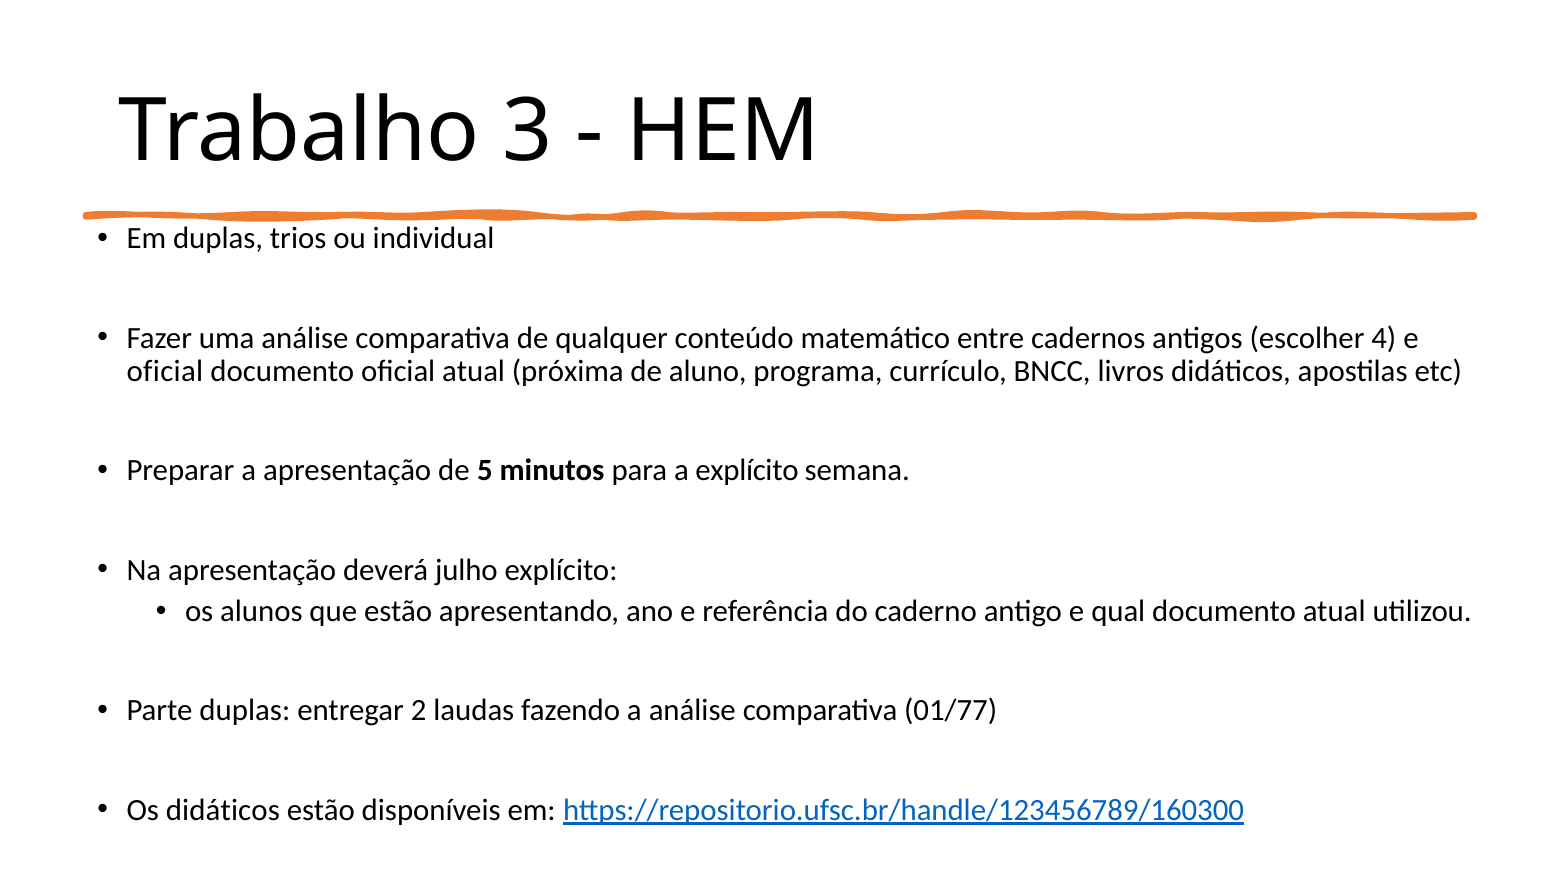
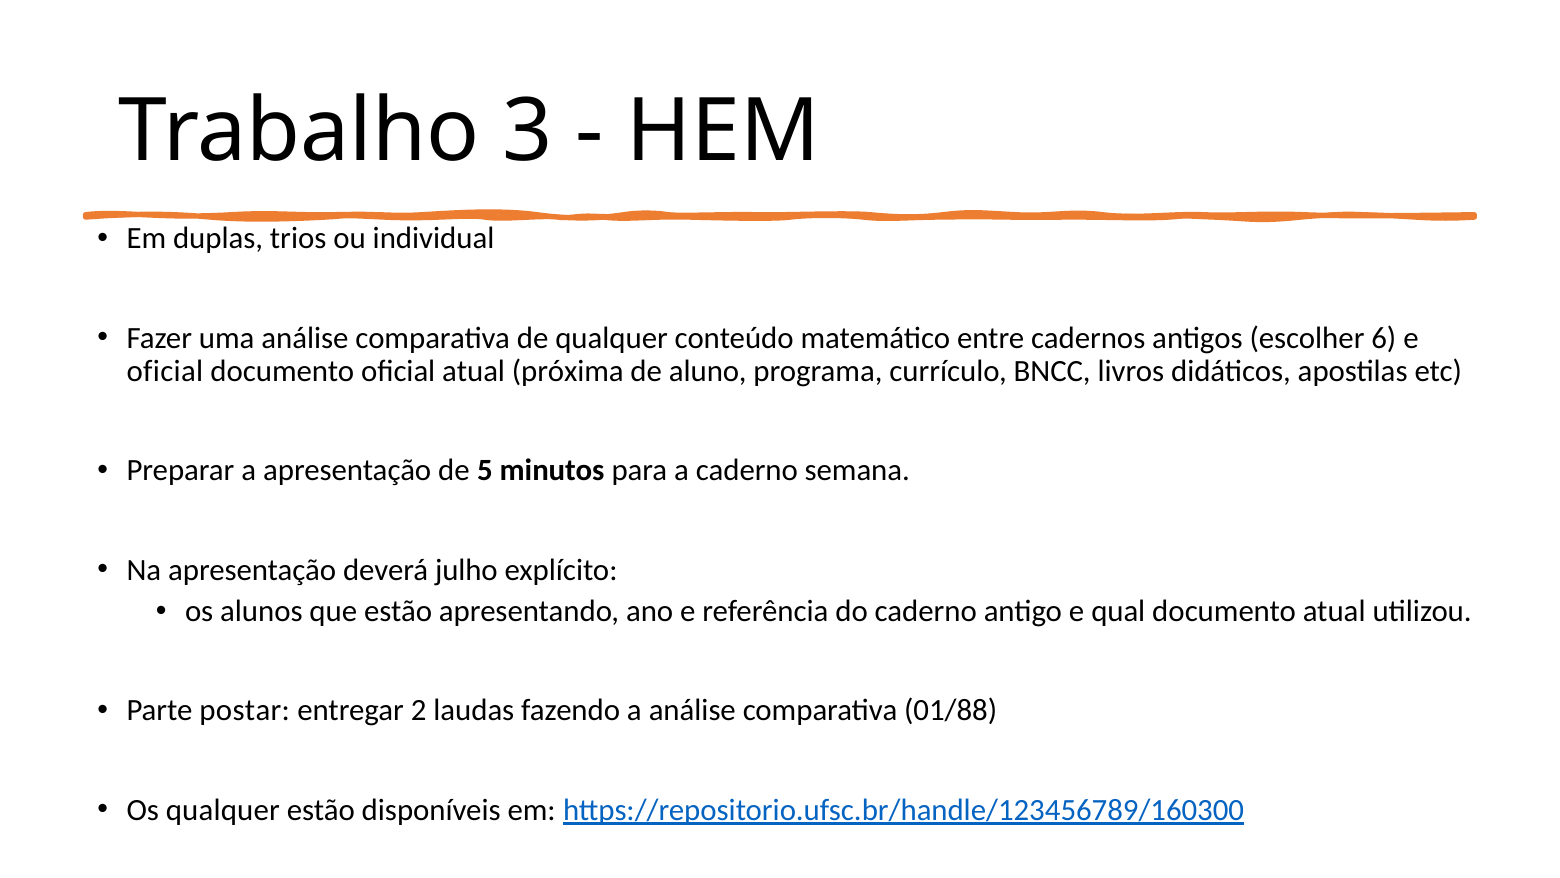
4: 4 -> 6 (1384, 338)
a explícito: explícito -> caderno (747, 470)
Parte duplas: duplas -> postar (245, 710)
01/77: 01/77 -> 01/88 (951, 710)
Os didáticos: didáticos -> qualquer (223, 810)
